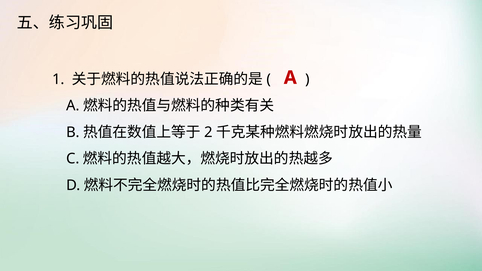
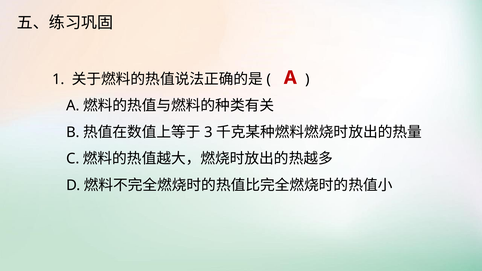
2: 2 -> 3 (208, 132)
